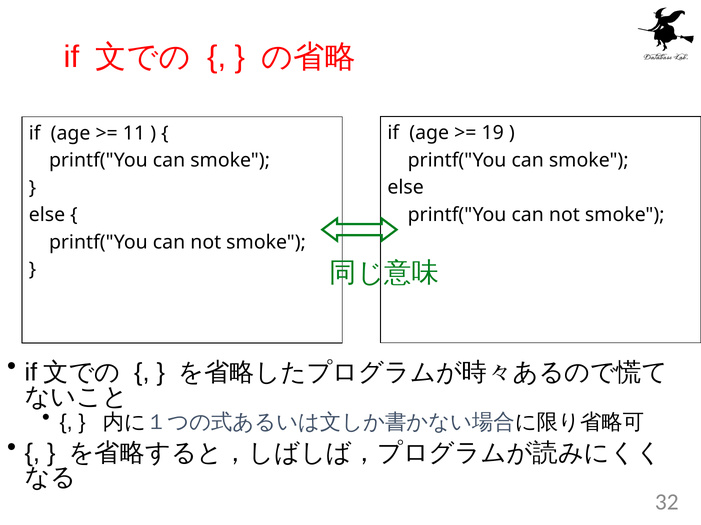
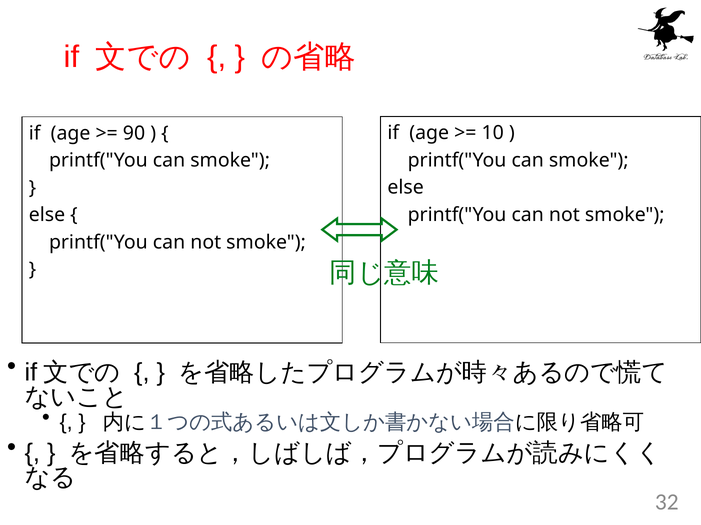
19: 19 -> 10 (493, 133)
11: 11 -> 90 (134, 133)
